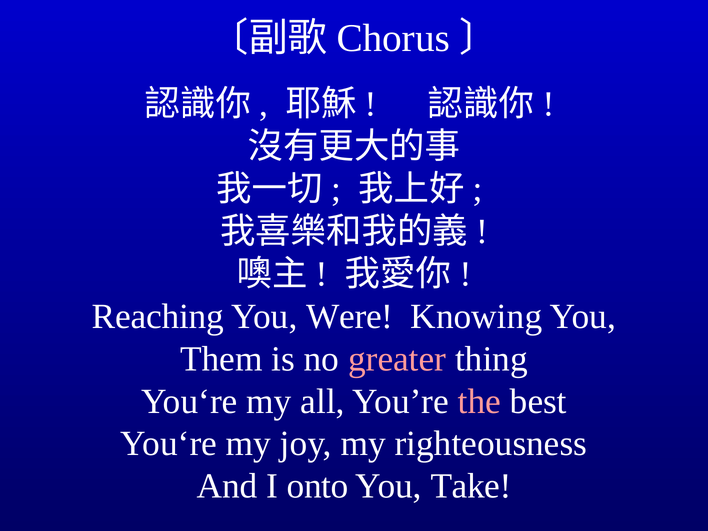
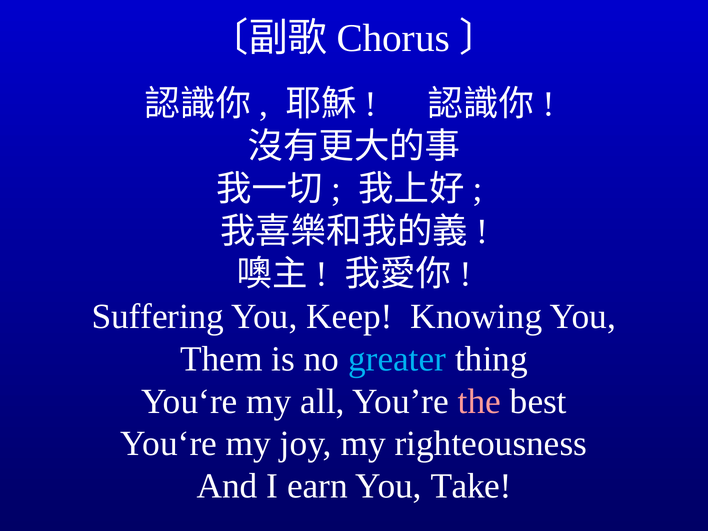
Reaching: Reaching -> Suffering (158, 316)
Were: Were -> Keep (350, 316)
greater colour: pink -> light blue (397, 359)
onto: onto -> earn (318, 486)
